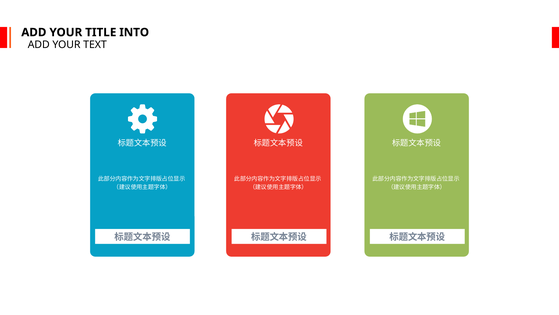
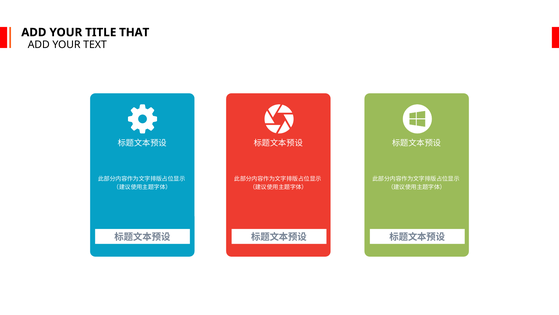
INTO: INTO -> THAT (134, 32)
